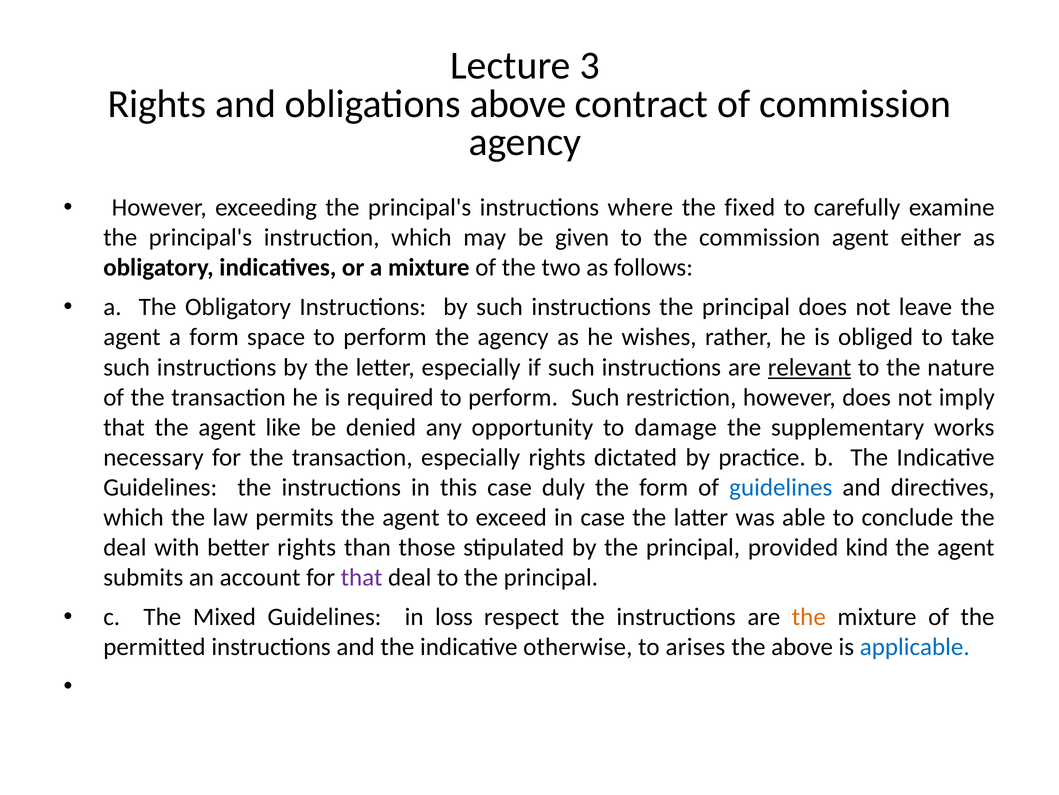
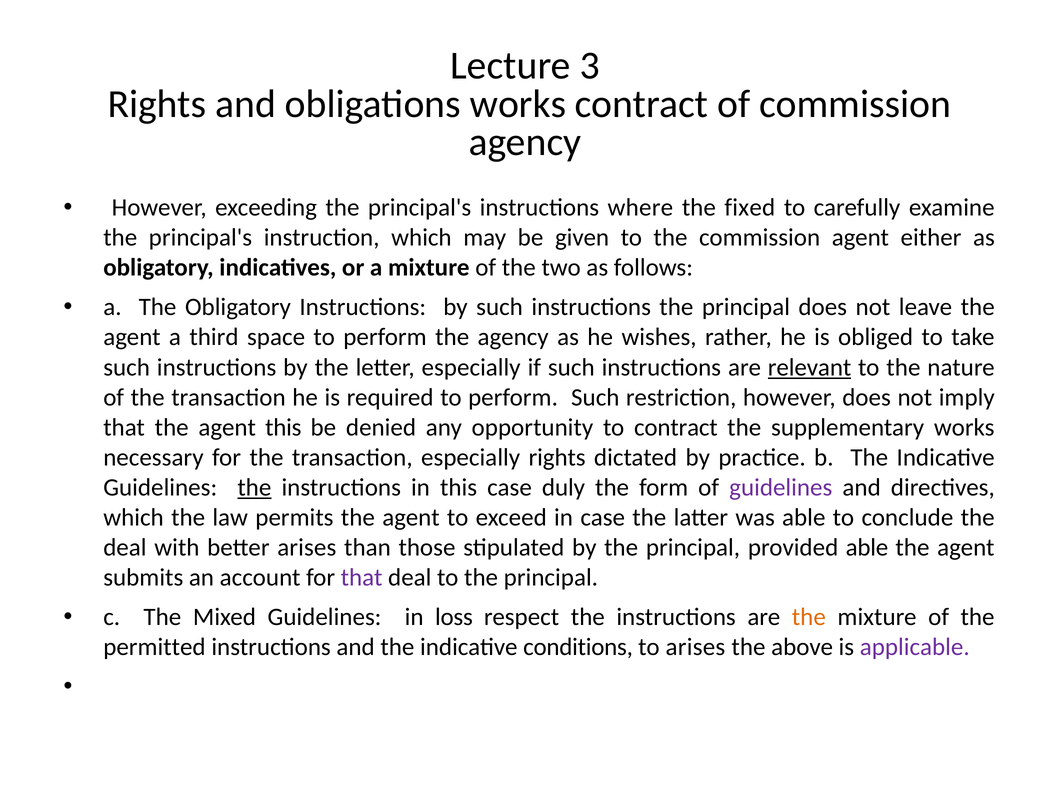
obligations above: above -> works (518, 104)
a form: form -> third (214, 337)
agent like: like -> this (283, 427)
to damage: damage -> contract (676, 427)
the underline: none -> present (254, 487)
guidelines colour: blue -> purple (781, 487)
better rights: rights -> arises (307, 547)
provided kind: kind -> able (867, 547)
otherwise: otherwise -> conditions (578, 646)
applicable colour: blue -> purple (915, 646)
